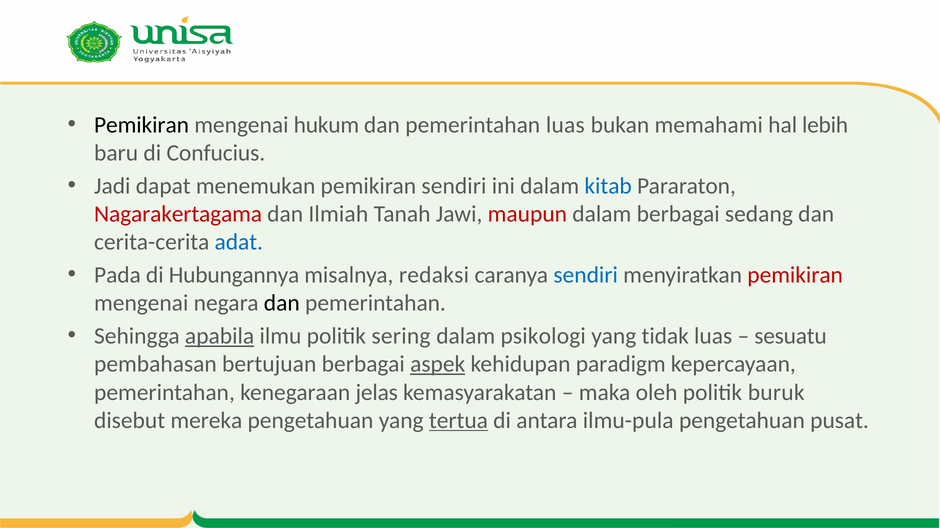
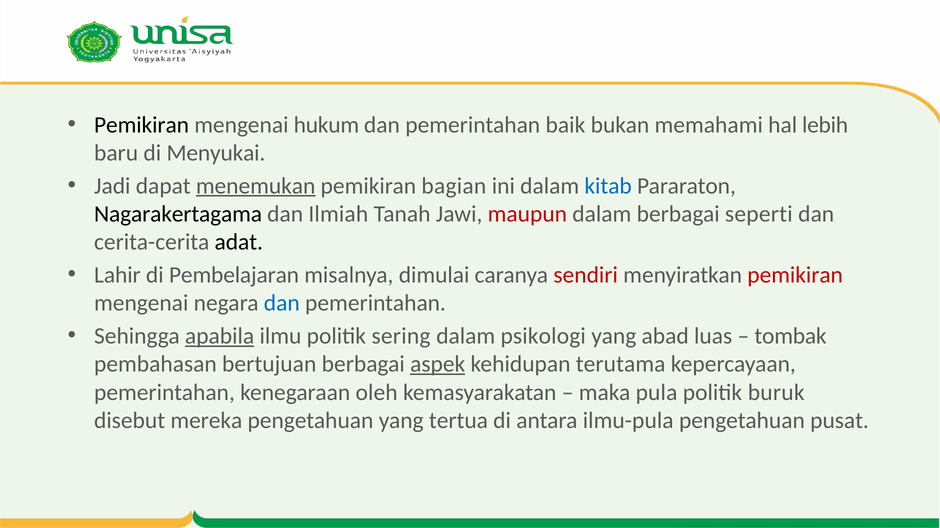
pemerintahan luas: luas -> baik (565, 125)
Confucius: Confucius -> Menyukai (216, 153)
menemukan underline: none -> present (256, 186)
pemikiran sendiri: sendiri -> bagian (454, 186)
Nagarakertagama colour: red -> black (178, 214)
sedang: sedang -> seperti (759, 214)
adat colour: blue -> black (239, 242)
Pada: Pada -> Lahir (117, 275)
Hubungannya: Hubungannya -> Pembelajaran (234, 275)
redaksi: redaksi -> dimulai (434, 275)
sendiri colour: blue -> red (586, 275)
dan colour: black -> blue (282, 304)
tidak: tidak -> abad (665, 336)
sesuatu: sesuatu -> tombak (791, 336)
paradigm: paradigm -> terutama (621, 365)
jelas: jelas -> oleh (377, 393)
oleh: oleh -> pula (657, 393)
tertua underline: present -> none (458, 421)
